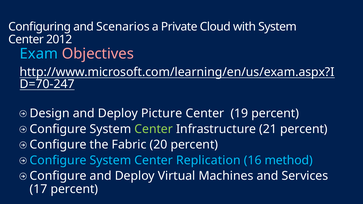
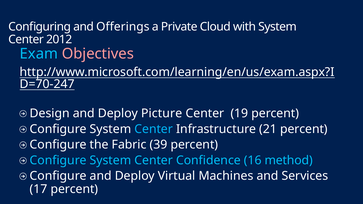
Scenarios: Scenarios -> Offerings (123, 27)
Center colour: light green -> light blue (154, 129)
20: 20 -> 39 (159, 145)
Replication: Replication -> Confidence (208, 160)
